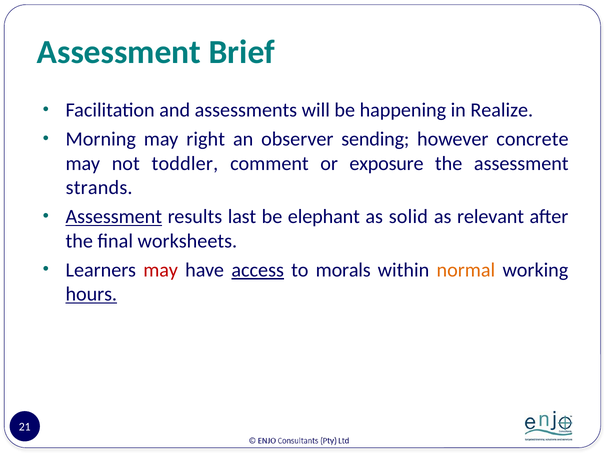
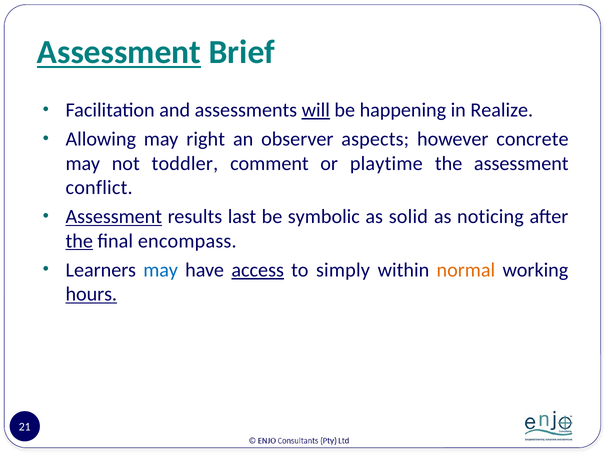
Assessment underline: none -> present (119, 52)
will underline: none -> present (316, 110)
Morning: Morning -> Allowing (101, 139)
sending: sending -> aspects (375, 139)
exposure: exposure -> playtime (386, 163)
strands: strands -> conflict (99, 187)
elephant: elephant -> symbolic (324, 217)
relevant: relevant -> noticing (490, 217)
the underline: none -> present (79, 241)
worksheets: worksheets -> encompass (187, 241)
may colour: red -> blue (161, 270)
morals: morals -> simply (343, 270)
